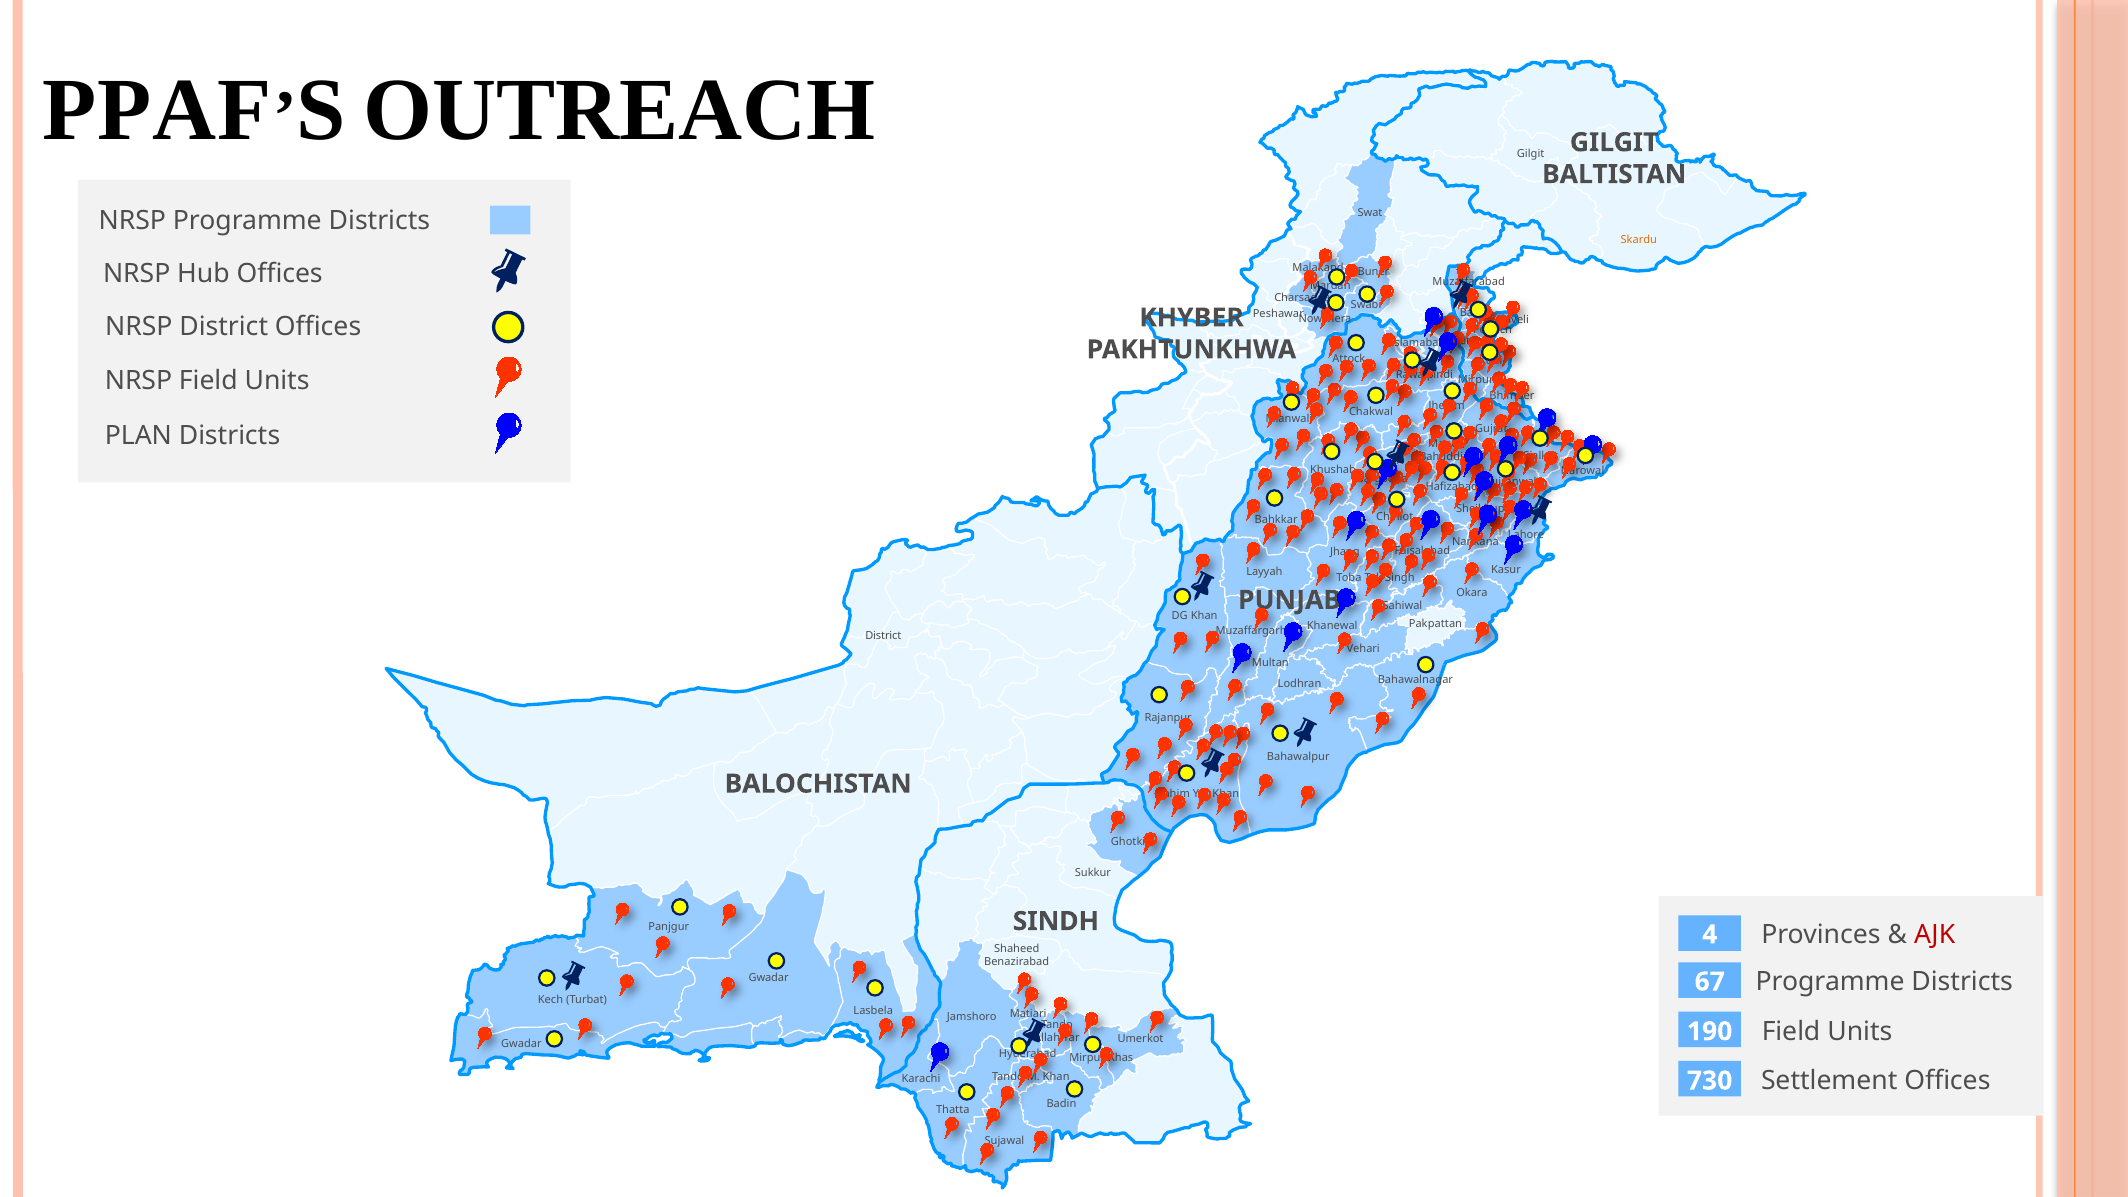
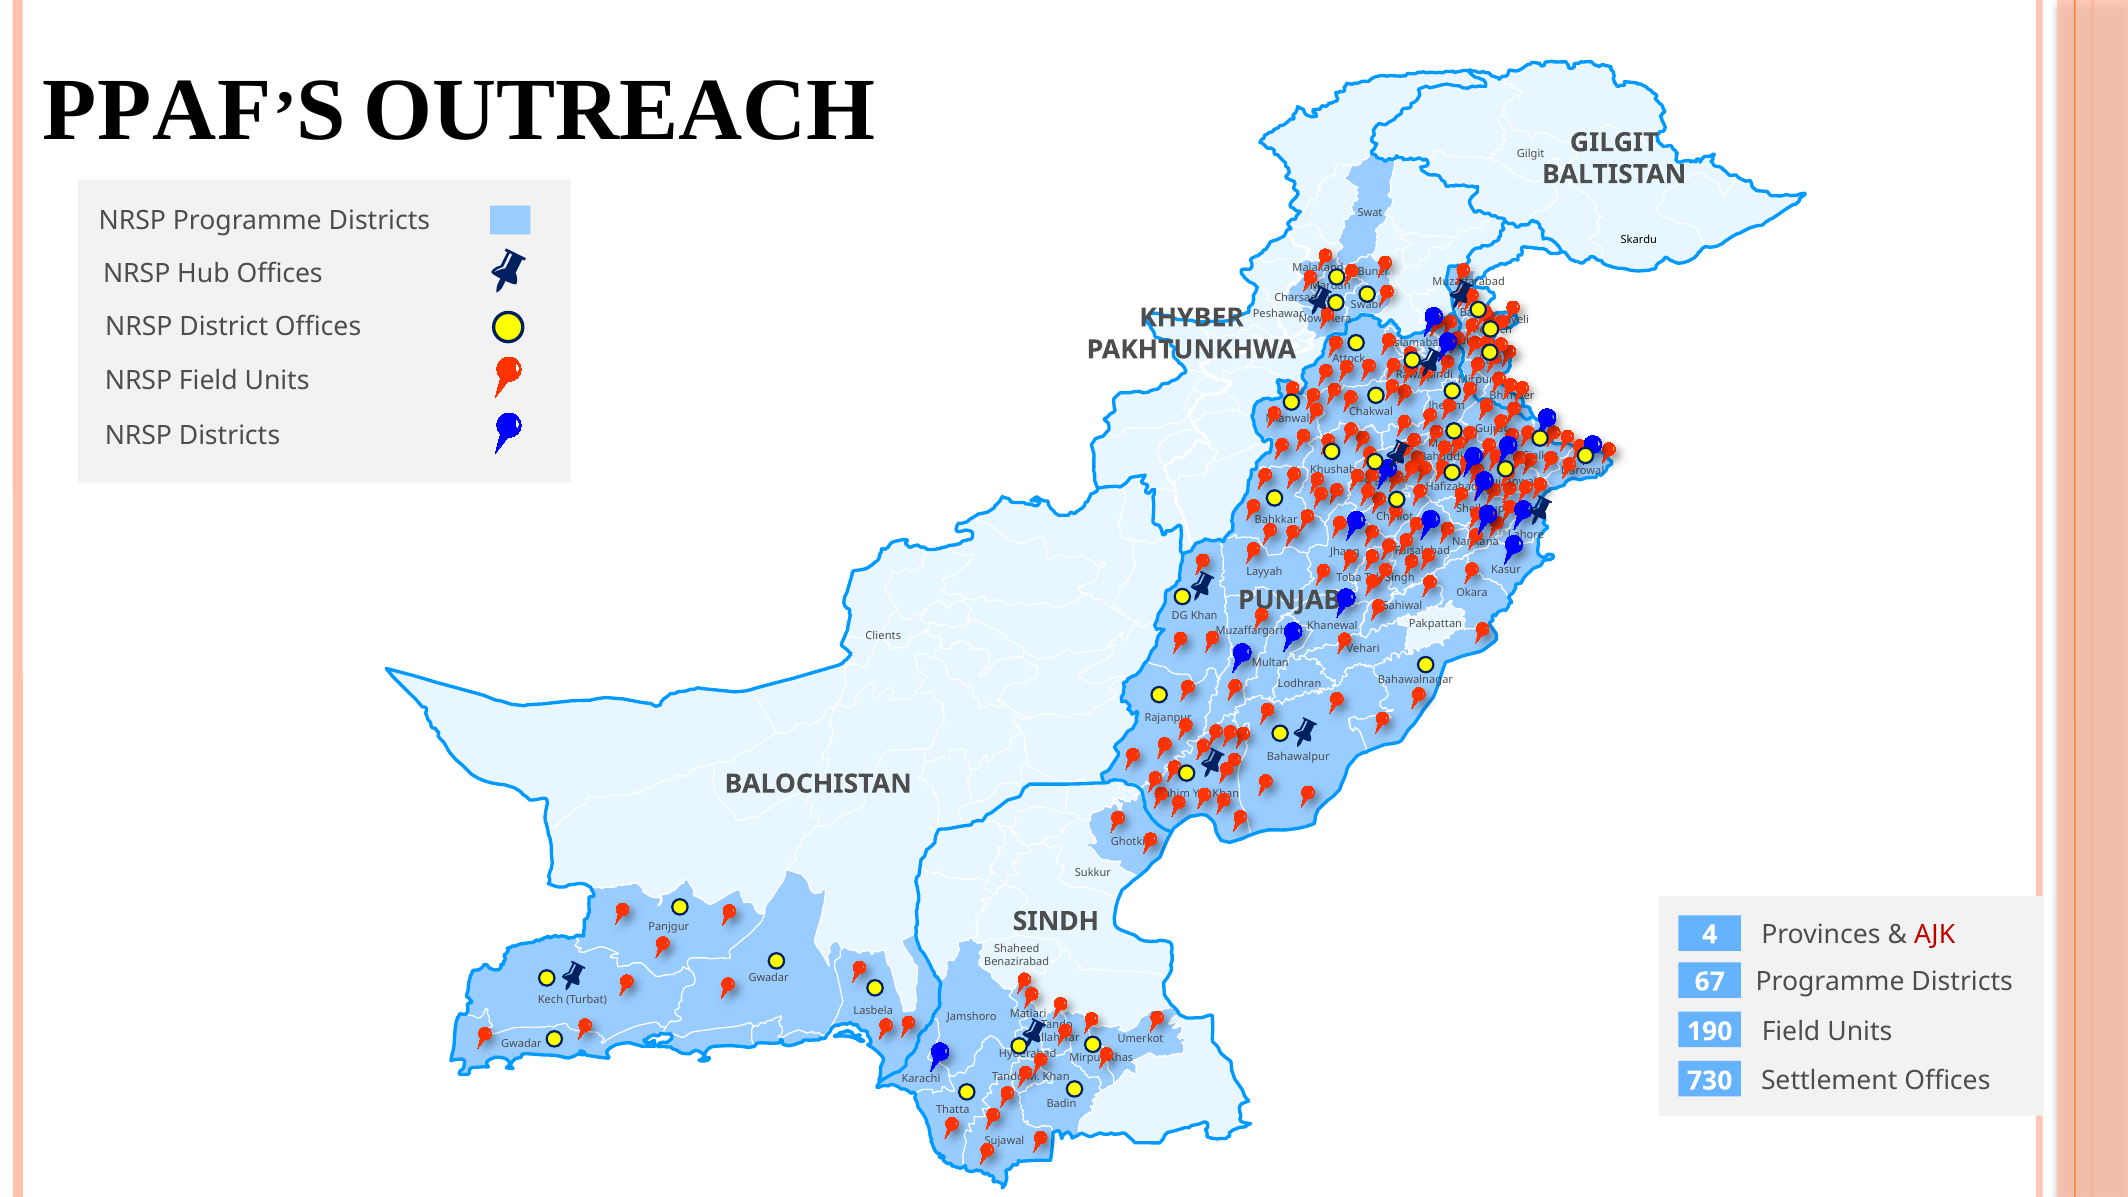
Skardu colour: orange -> black (1639, 240)
PLAN: PLAN -> NRSP (138, 436)
District: District -> Clients (883, 636)
